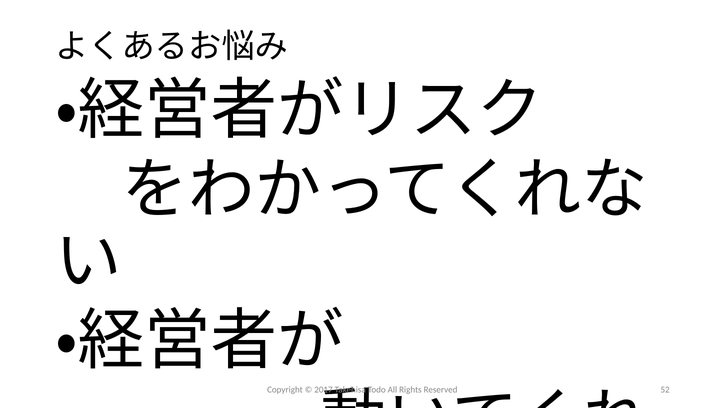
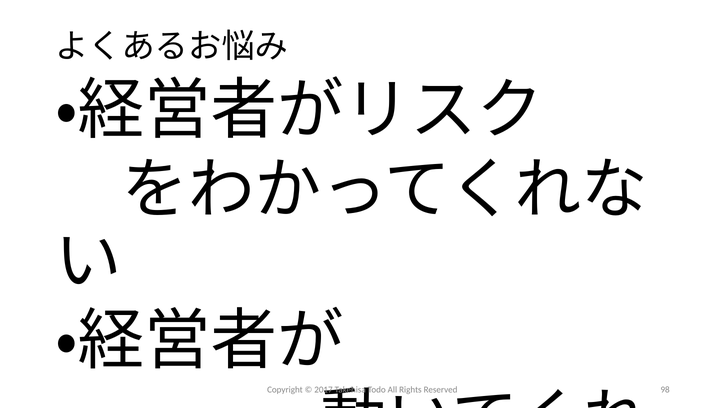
52: 52 -> 98 (665, 389)
